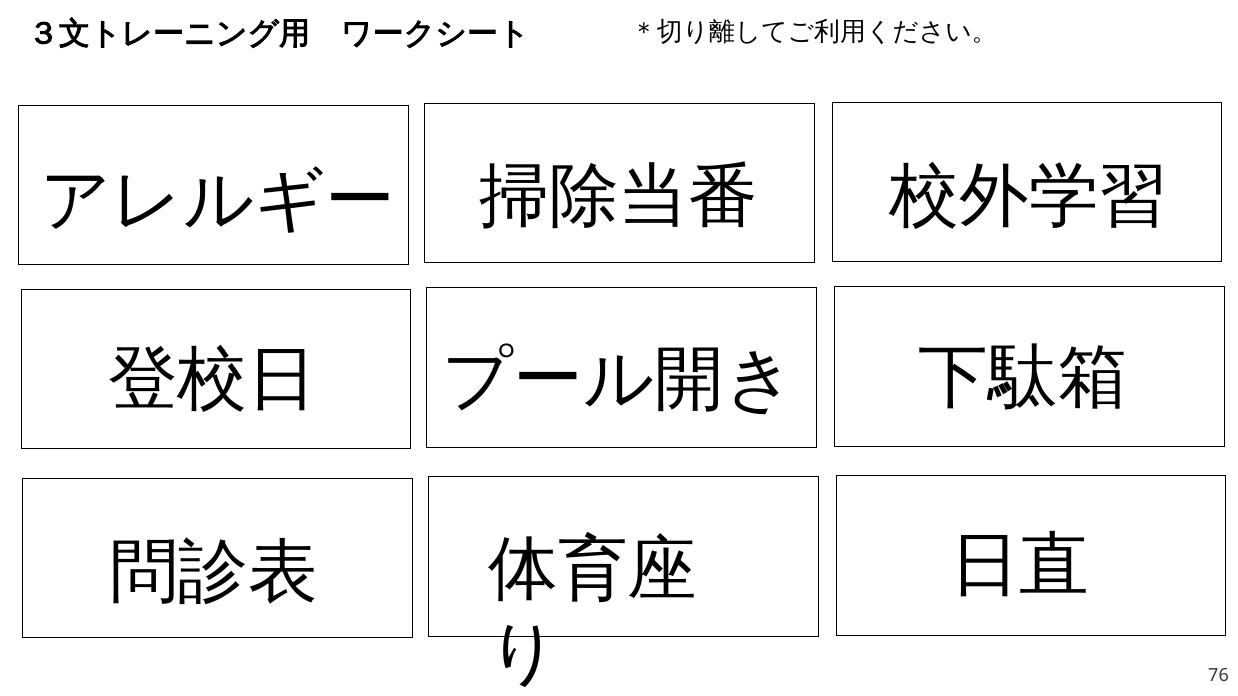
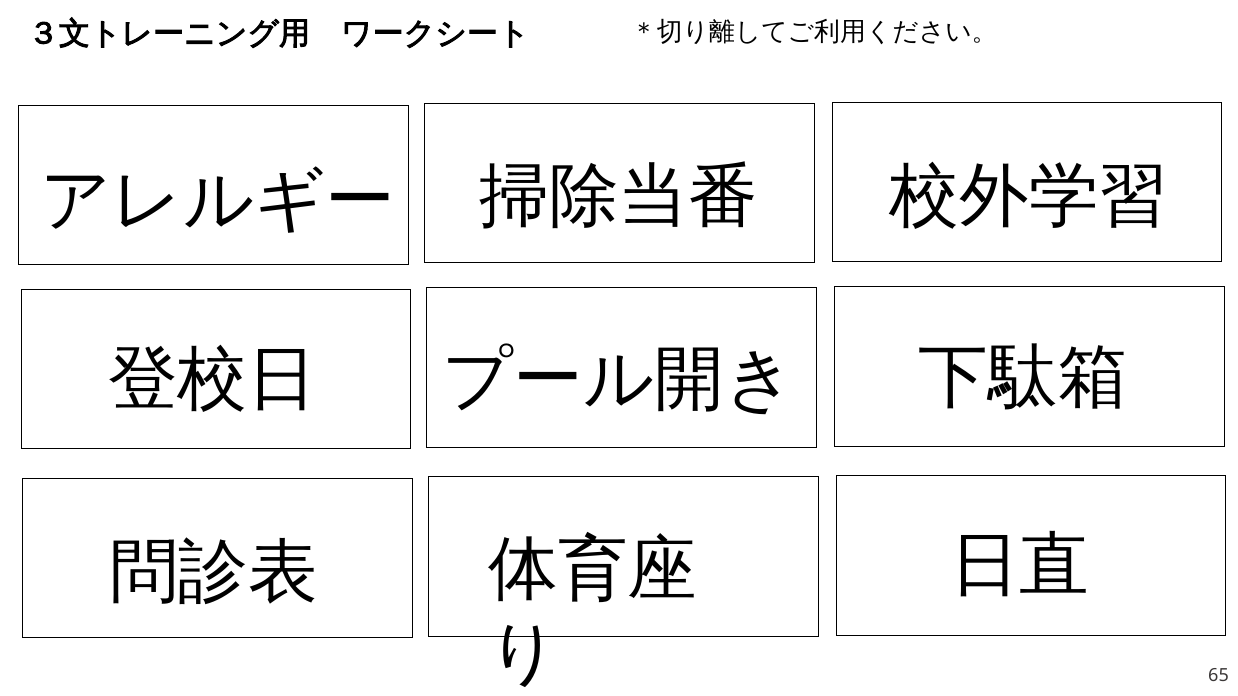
76: 76 -> 65 (1219, 676)
